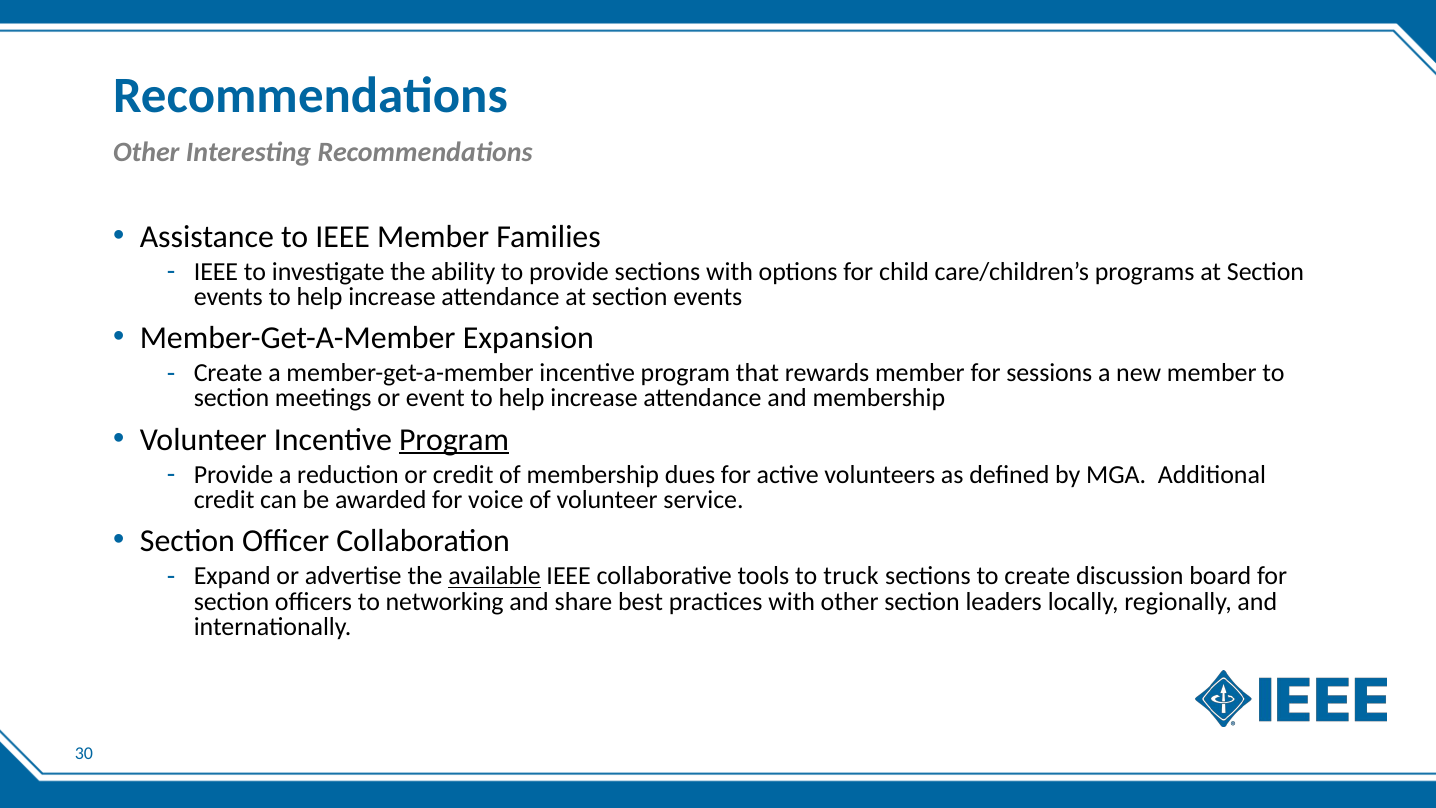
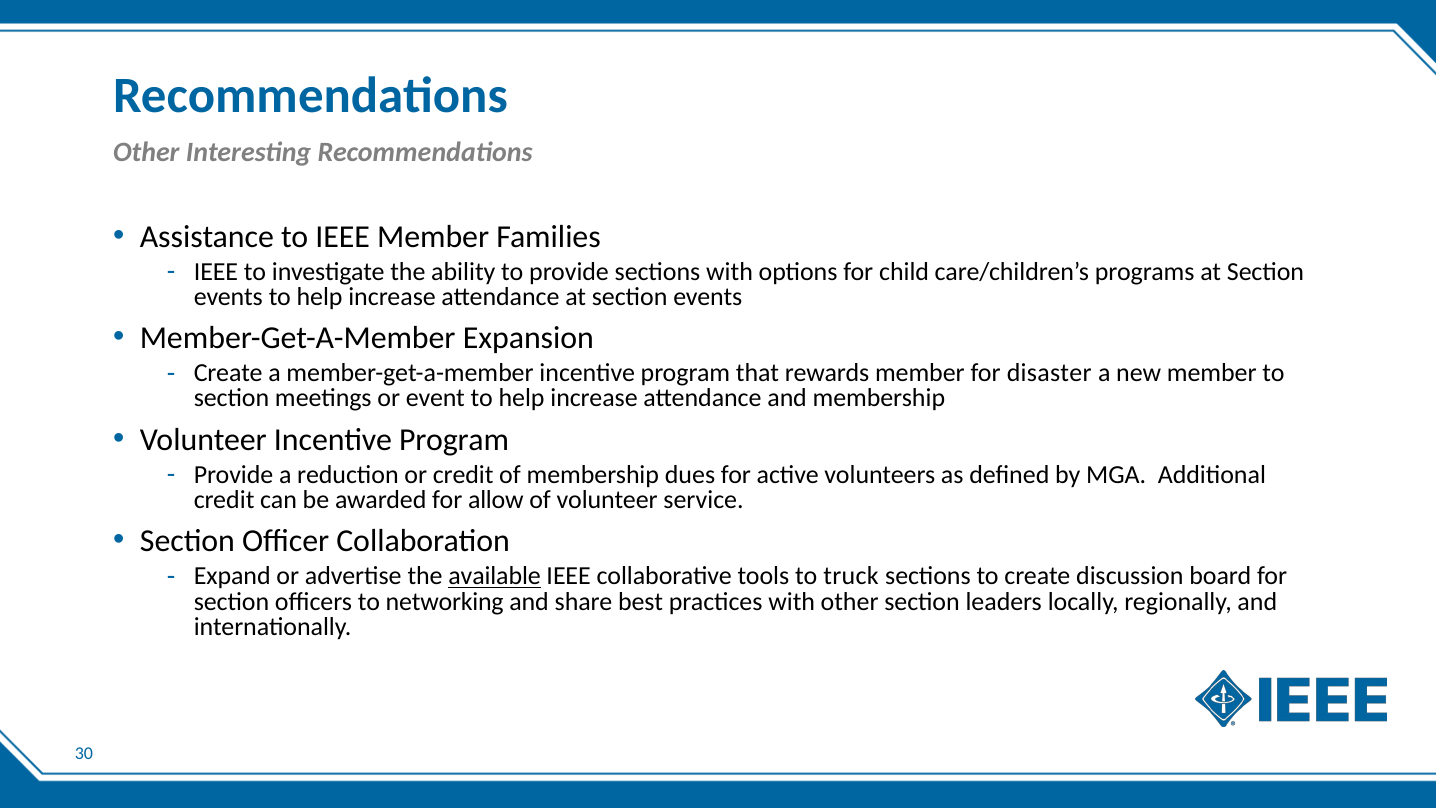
sessions: sessions -> disaster (1049, 373)
Program underline: present -> none (454, 440)
voice: voice -> allow (496, 500)
